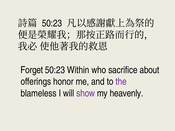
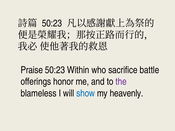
Forget: Forget -> Praise (32, 70)
about: about -> battle (149, 70)
show colour: purple -> blue (86, 93)
